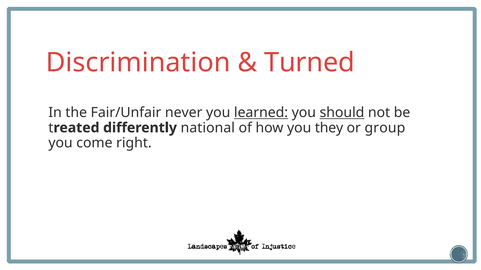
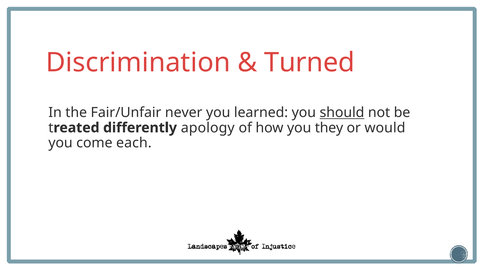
learned underline: present -> none (261, 113)
national: national -> apology (208, 128)
group: group -> would (385, 128)
right: right -> each (134, 143)
